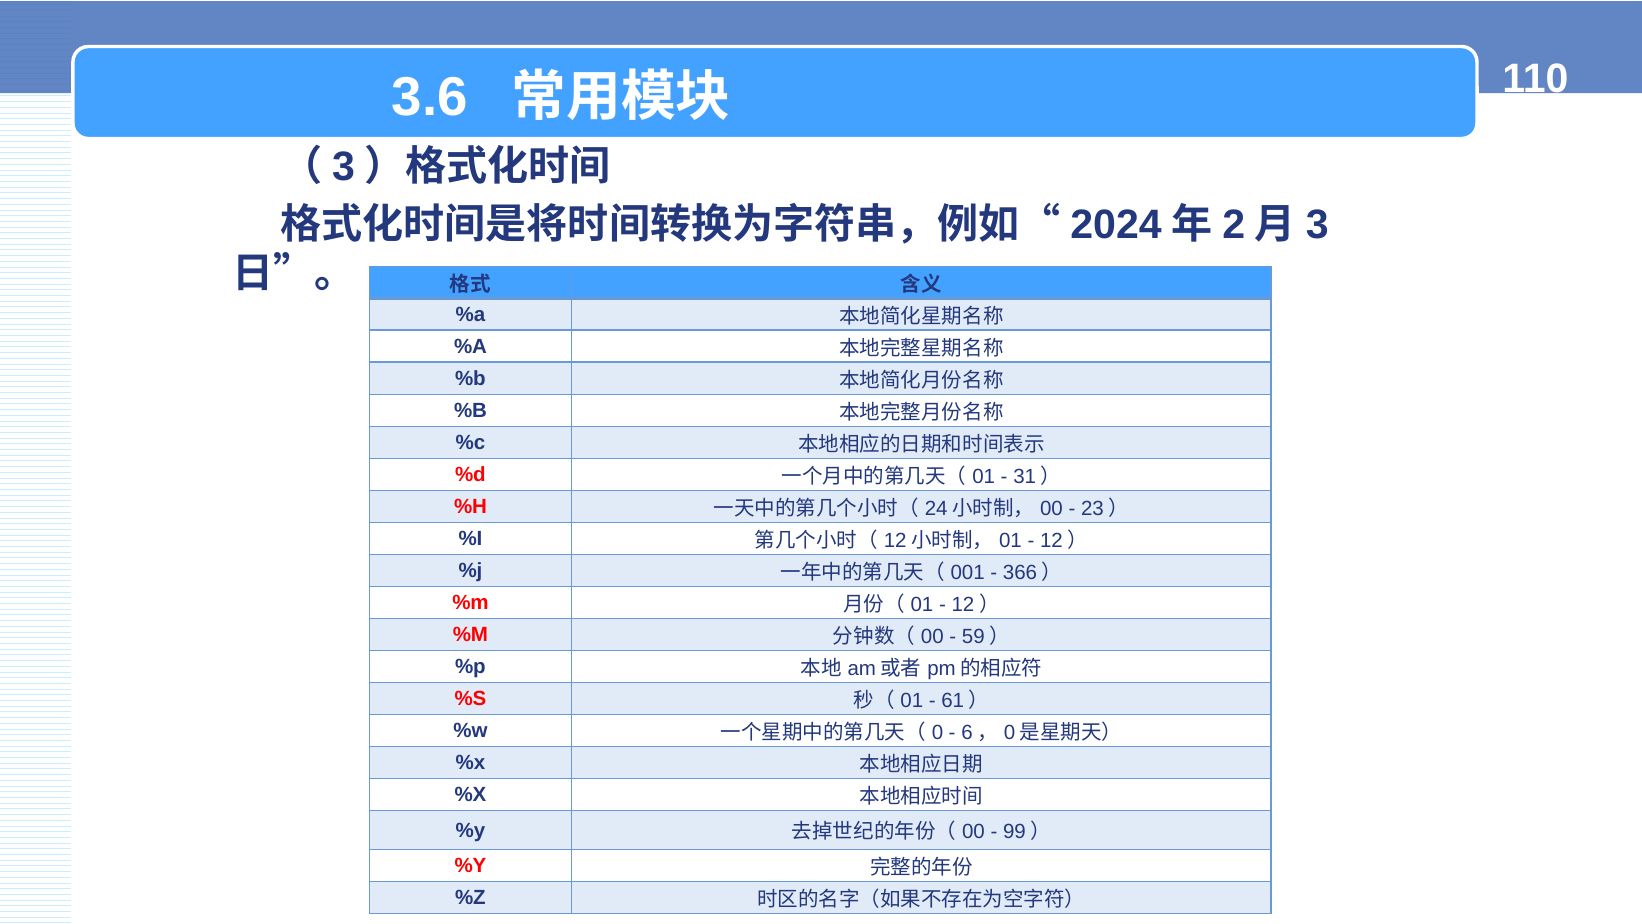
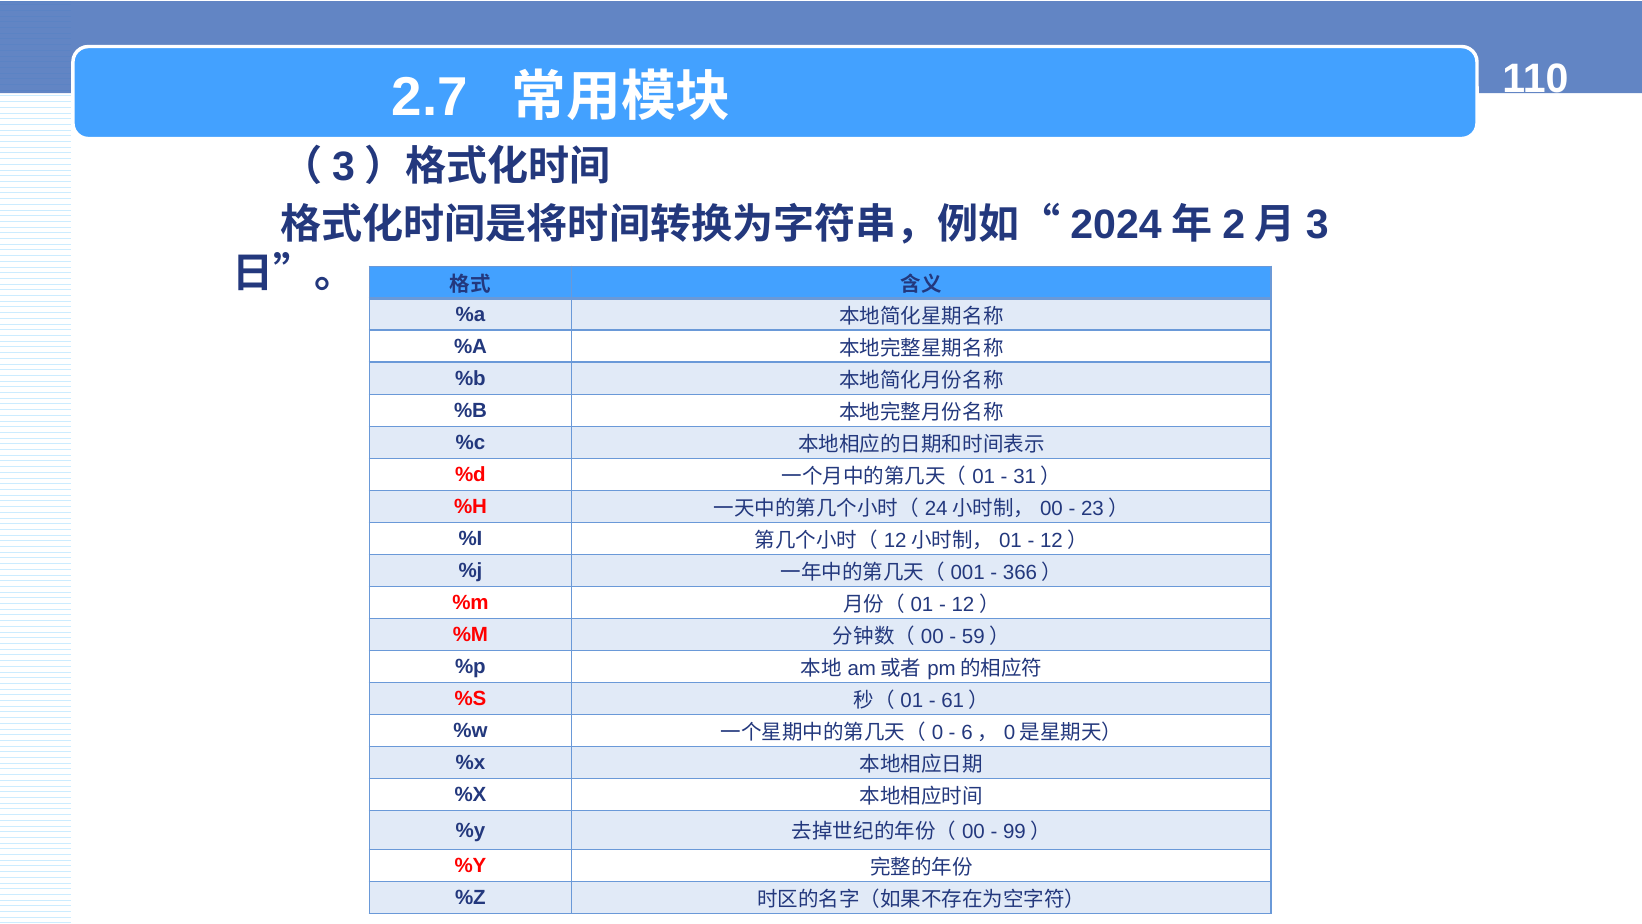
3.6: 3.6 -> 2.7 (430, 97)
